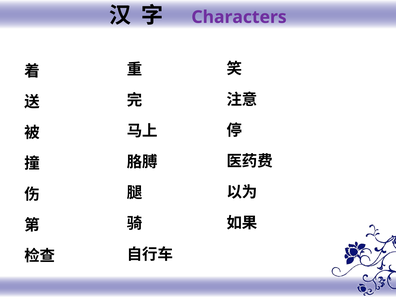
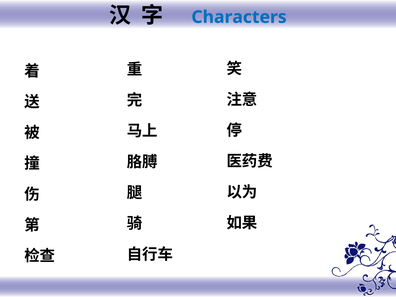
Characters colour: purple -> blue (239, 17)
